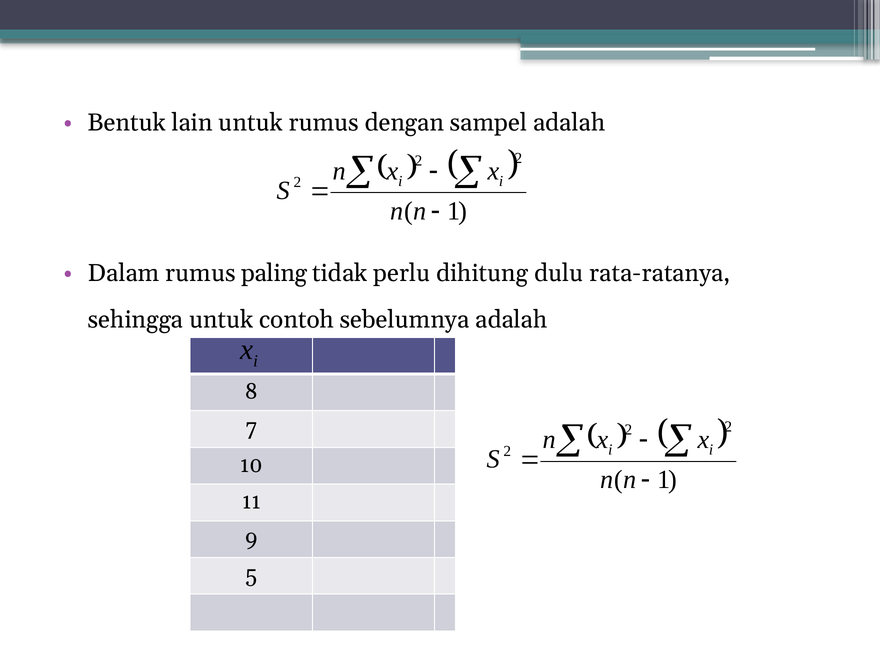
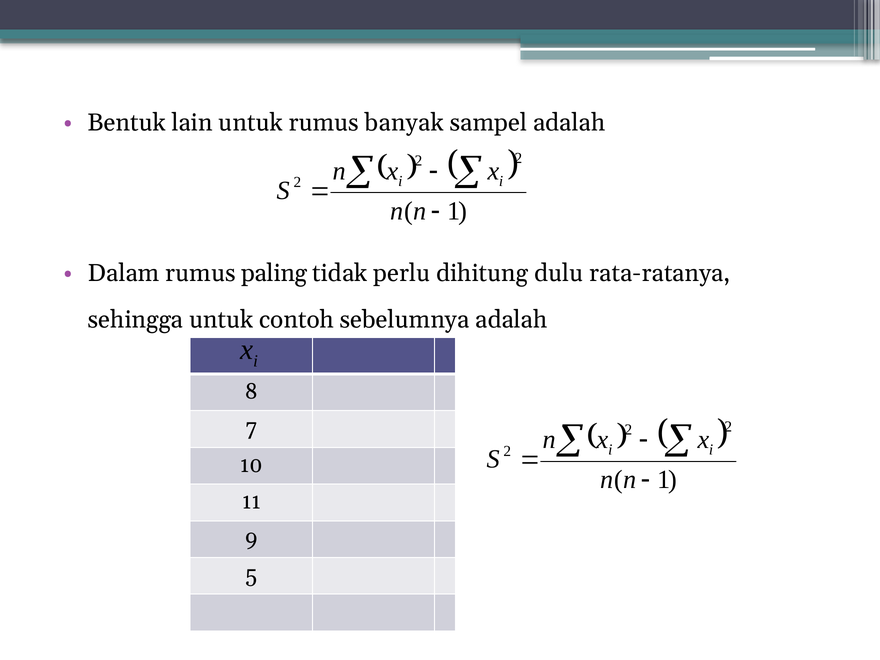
dengan: dengan -> banyak (404, 123)
